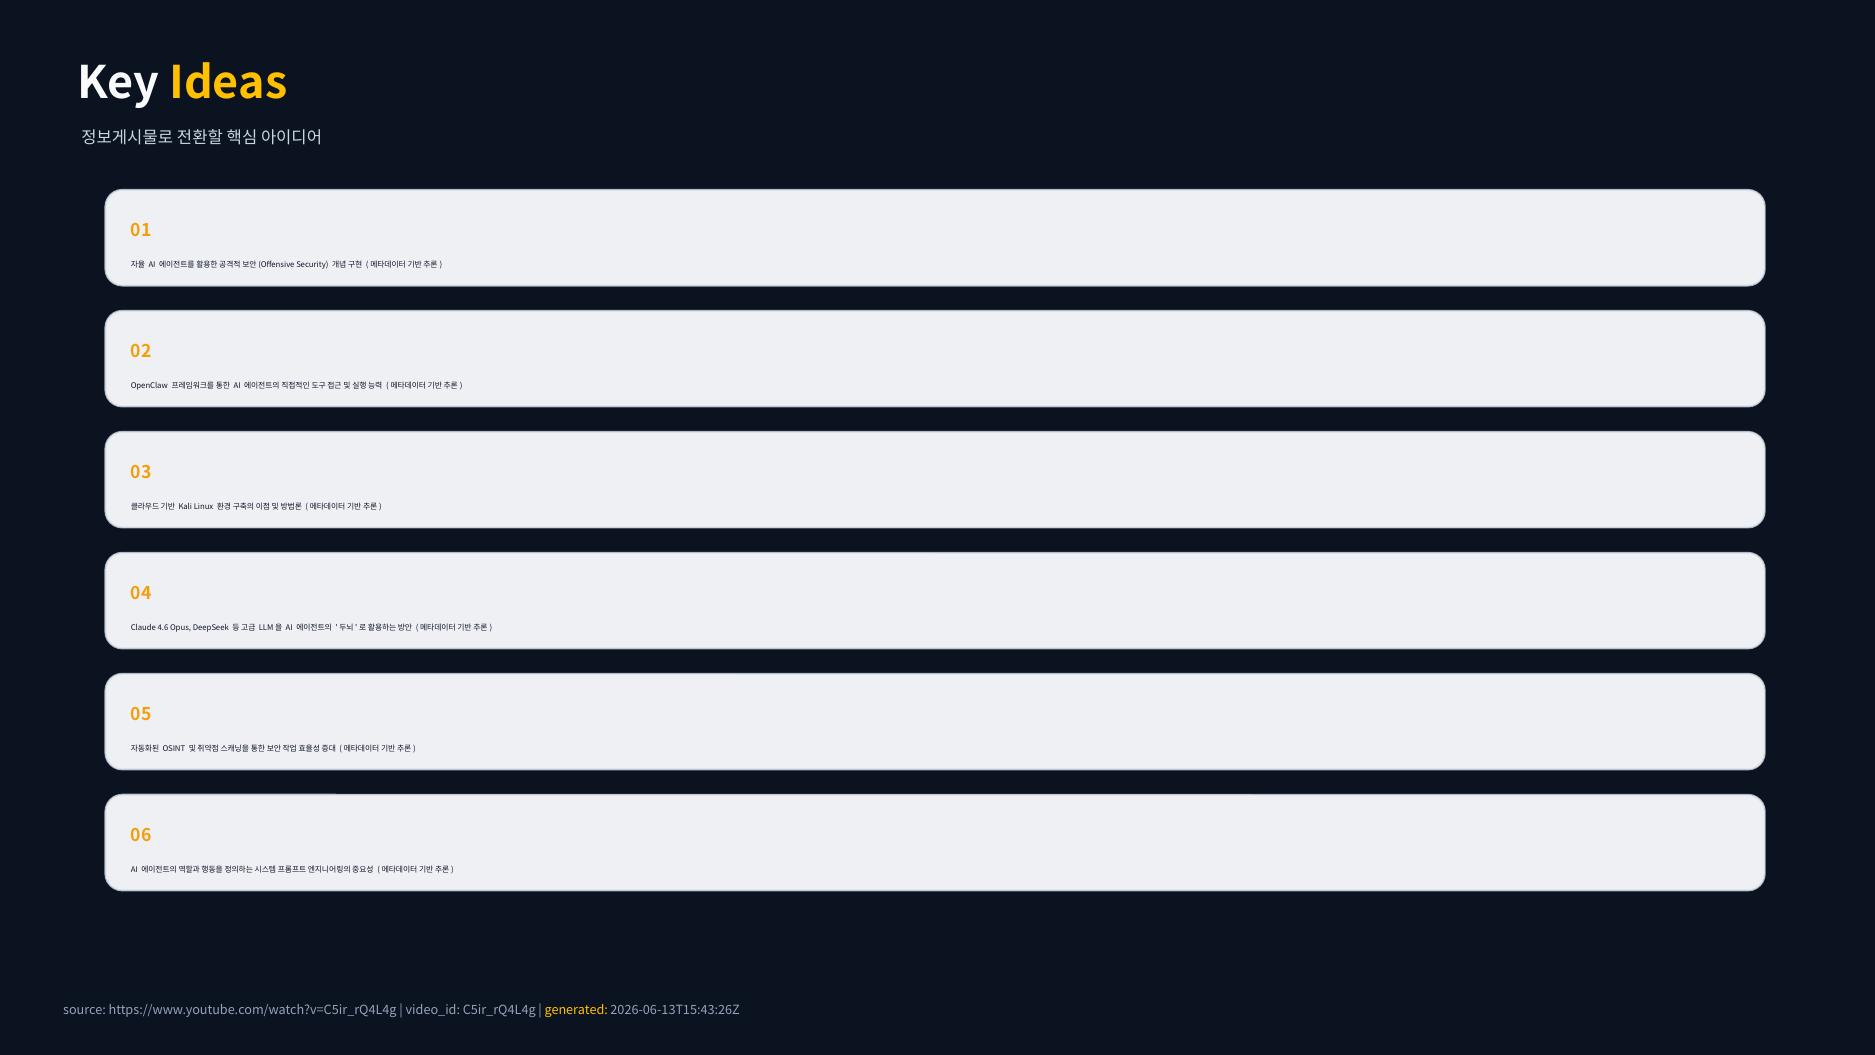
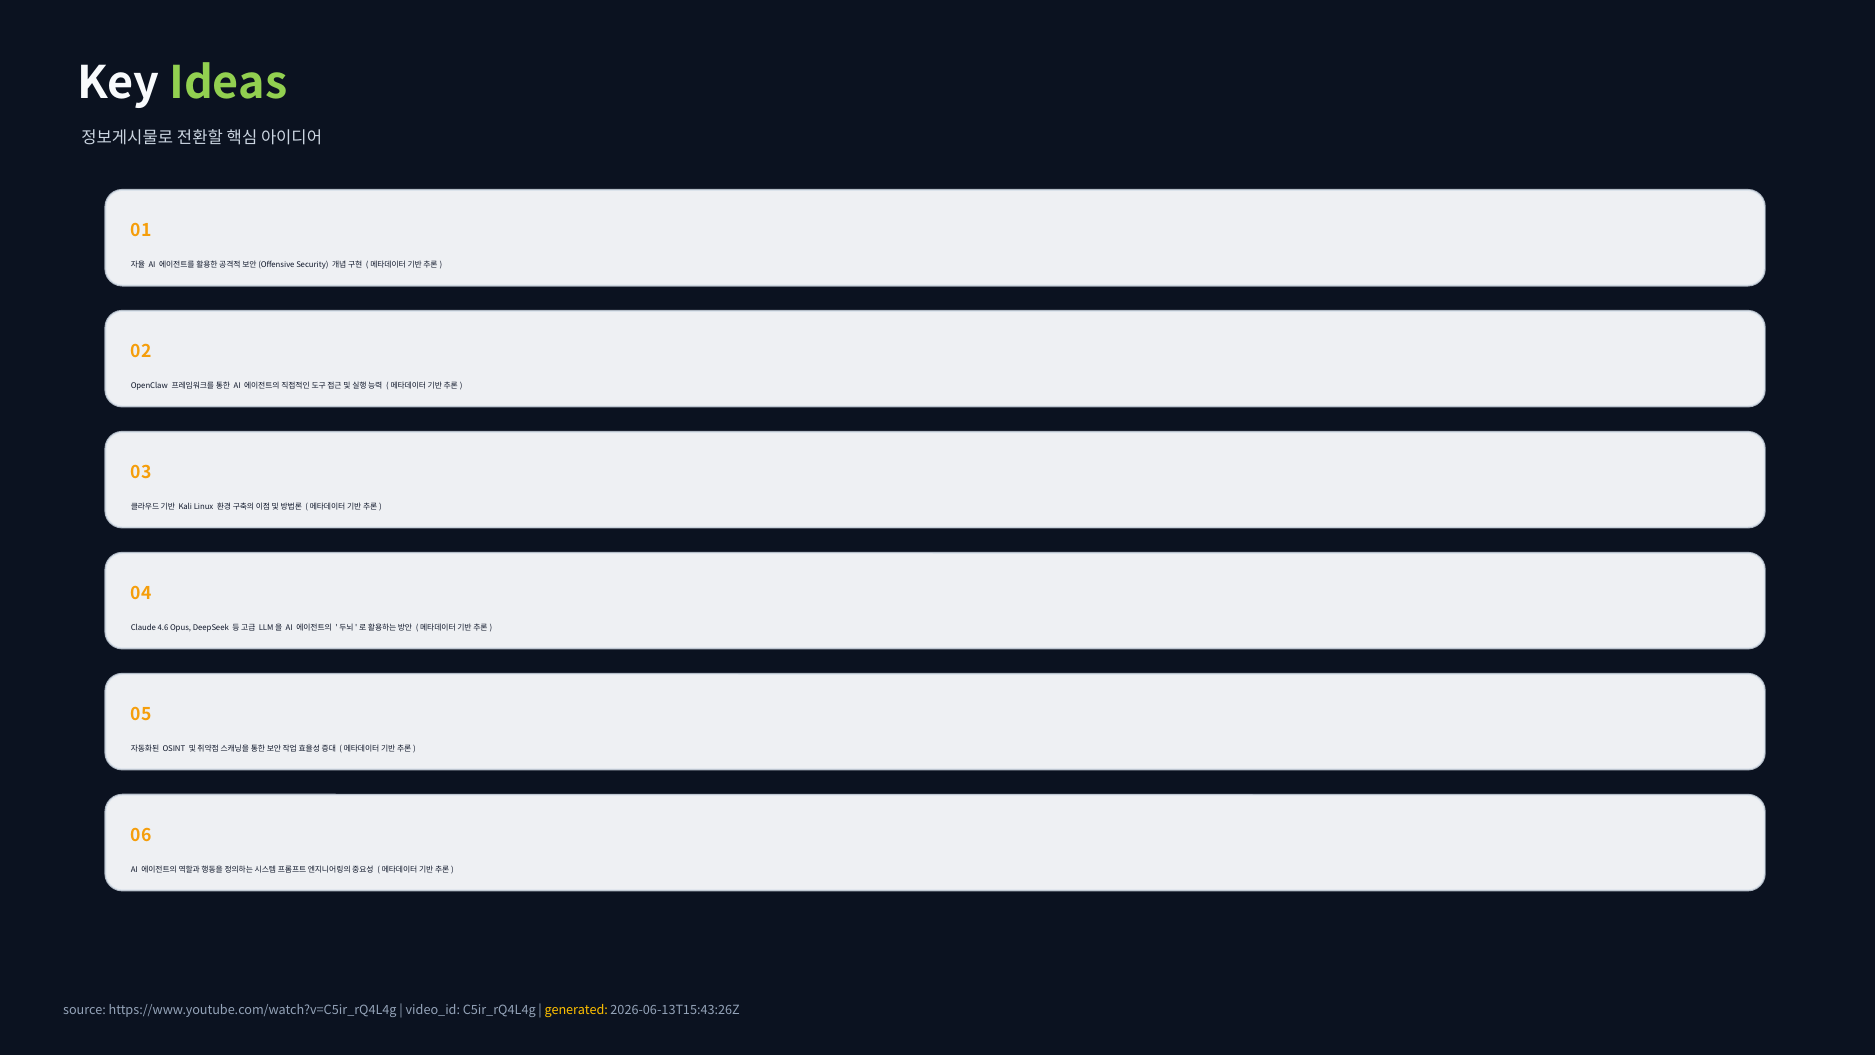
Ideas colour: yellow -> light green (228, 84)
